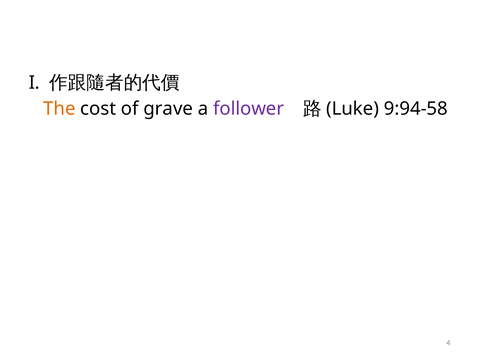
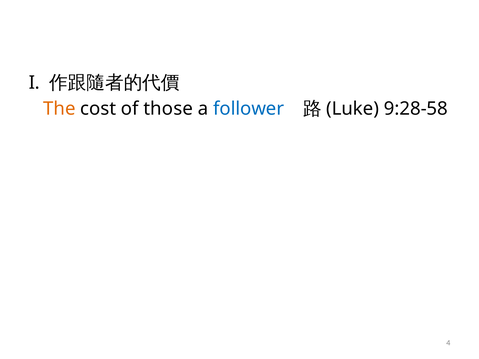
grave: grave -> those (168, 109)
follower colour: purple -> blue (249, 109)
9:94-58: 9:94-58 -> 9:28-58 (416, 109)
